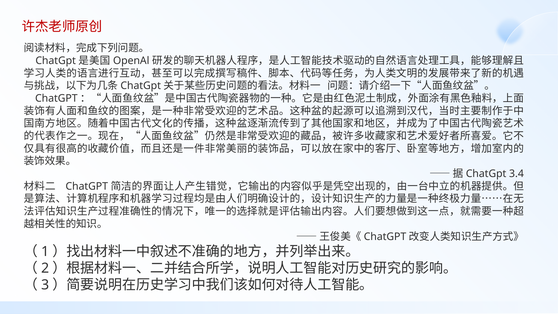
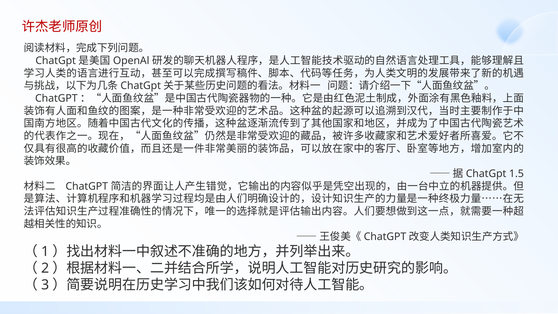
3.4: 3.4 -> 1.5 (516, 174)
